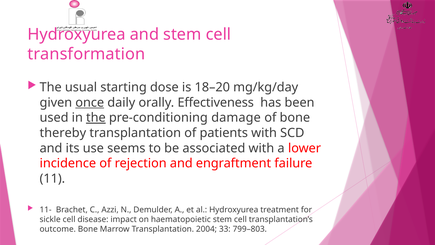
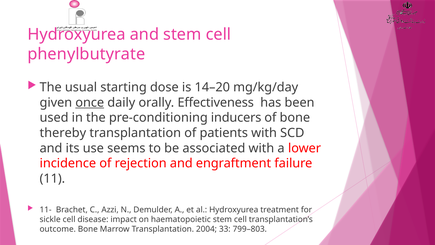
transformation: transformation -> phenylbutyrate (86, 54)
18–20: 18–20 -> 14–20 (212, 87)
the underline: present -> none (96, 118)
damage: damage -> inducers (236, 118)
